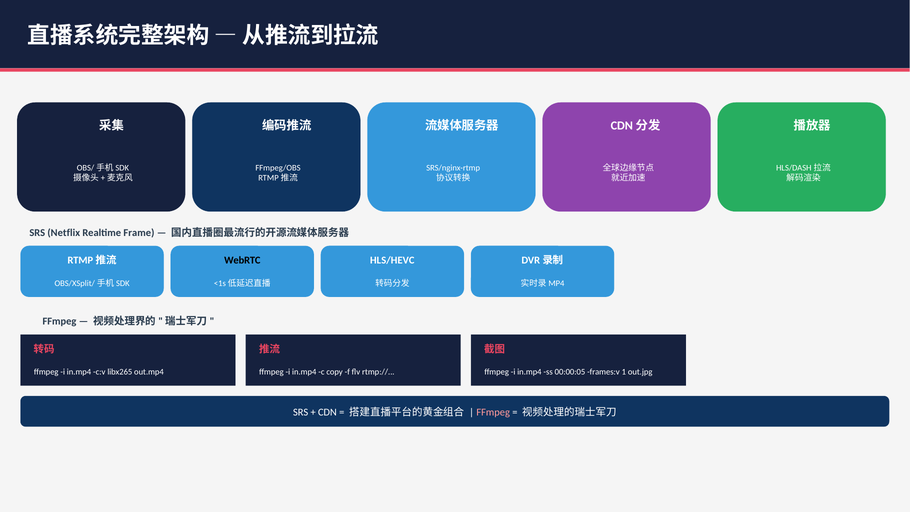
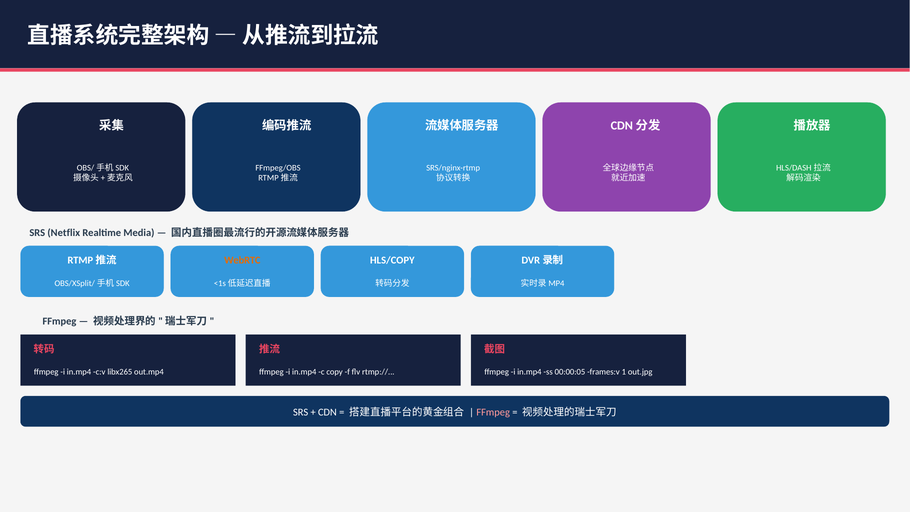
Frame: Frame -> Media (139, 233)
WebRTC colour: black -> orange (242, 260)
HLS/HEVC: HLS/HEVC -> HLS/COPY (392, 260)
